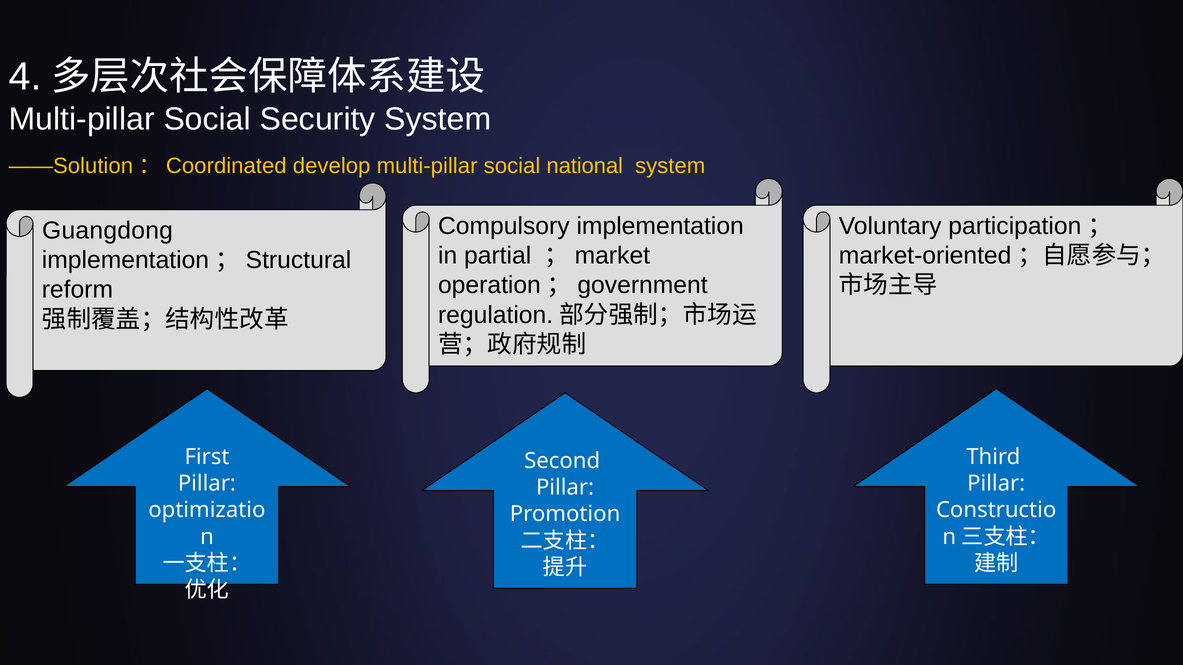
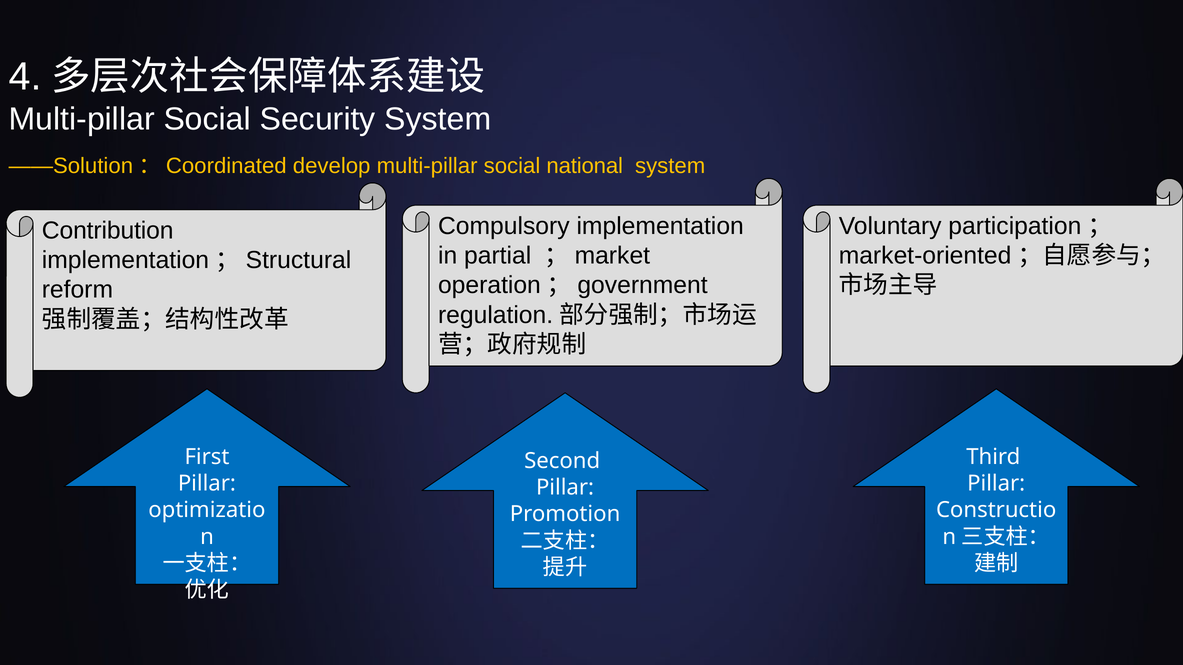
Guangdong: Guangdong -> Contribution (108, 231)
